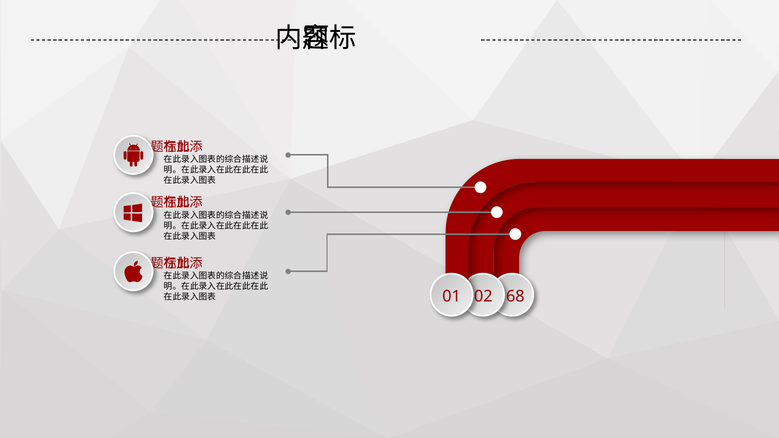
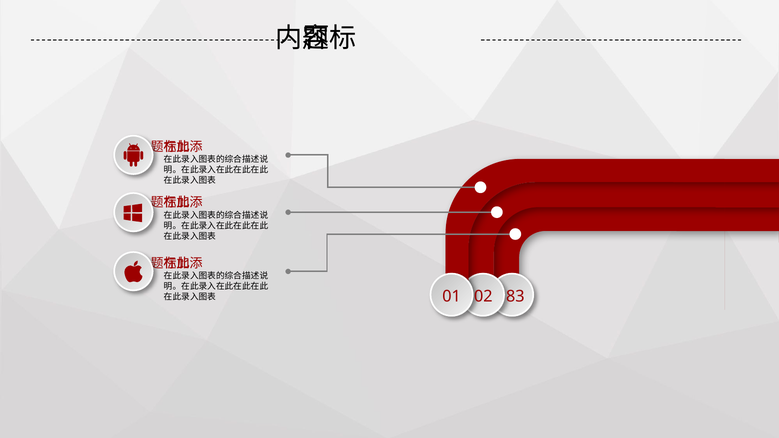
68: 68 -> 83 (515, 297)
